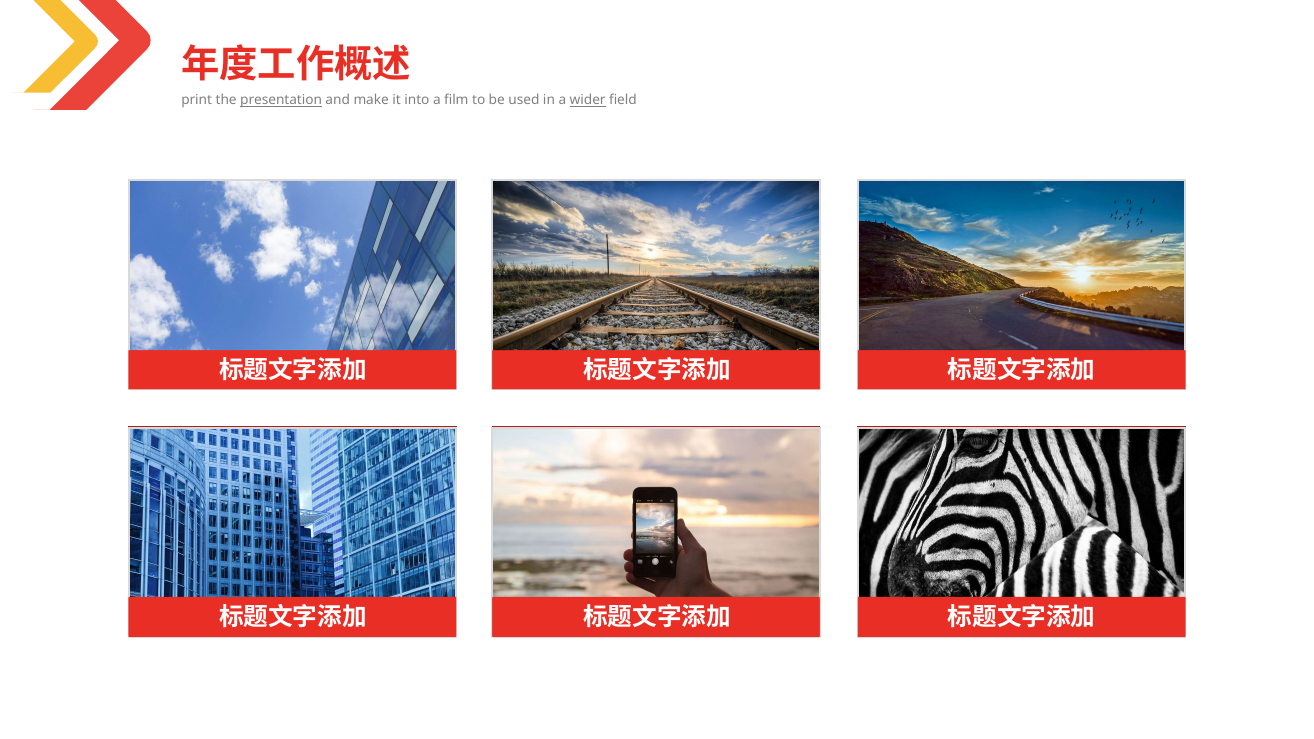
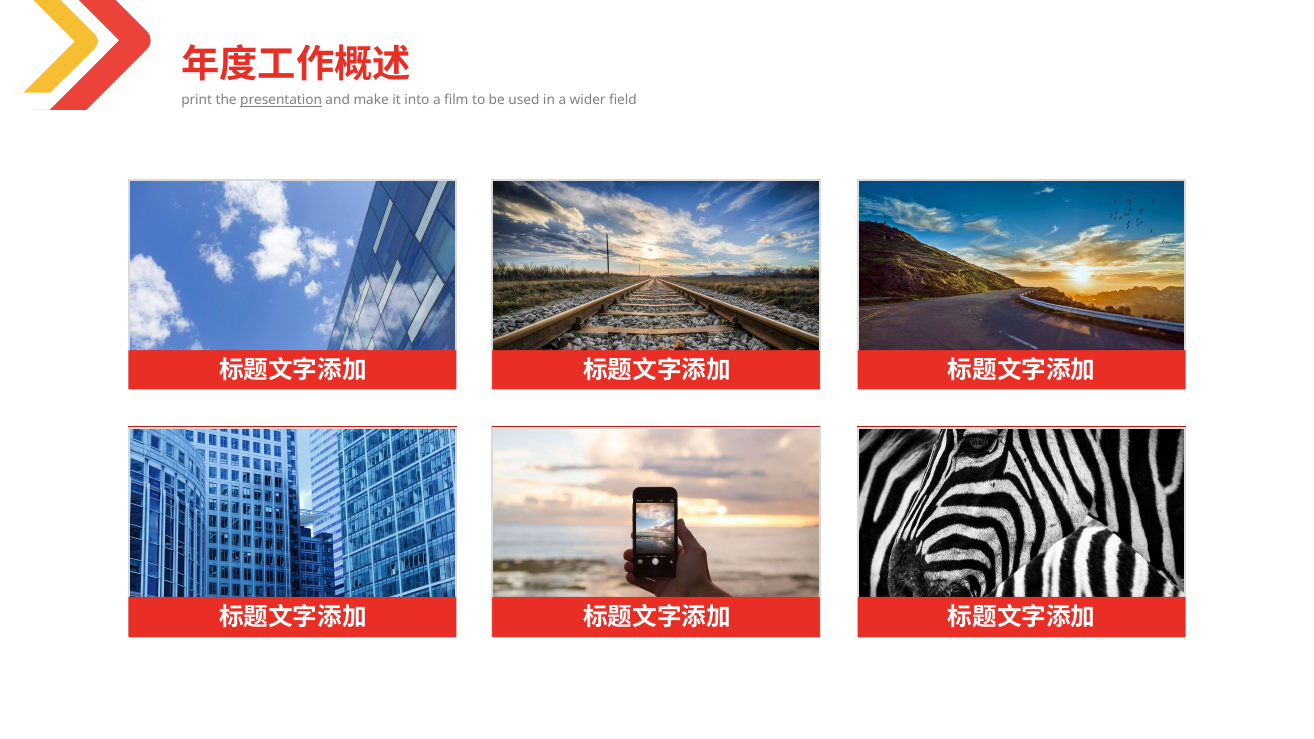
wider underline: present -> none (588, 100)
